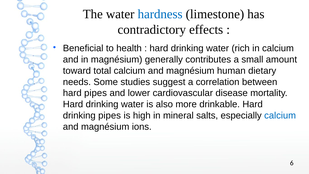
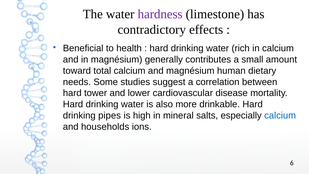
hardness colour: blue -> purple (160, 14)
hard pipes: pipes -> tower (96, 93)
magnésium: magnésium -> households (105, 127)
